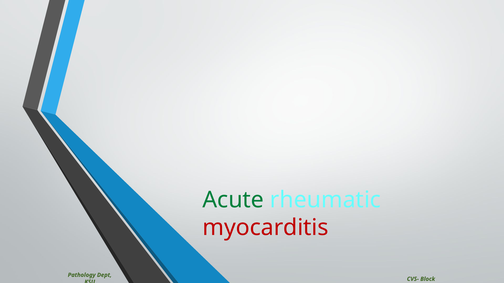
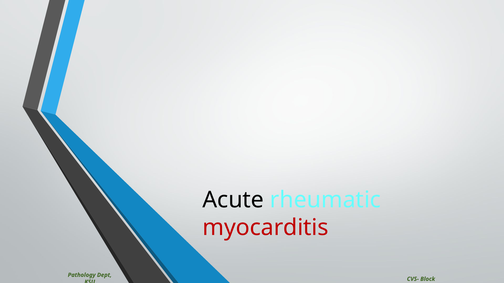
Acute colour: green -> black (233, 200)
